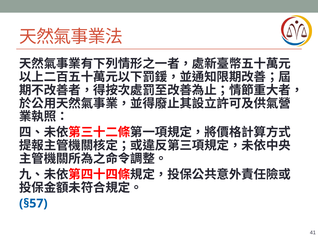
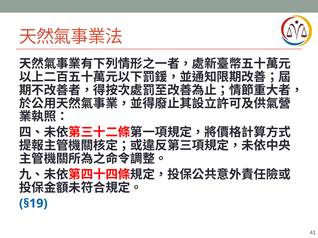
§57: §57 -> §19 (33, 204)
